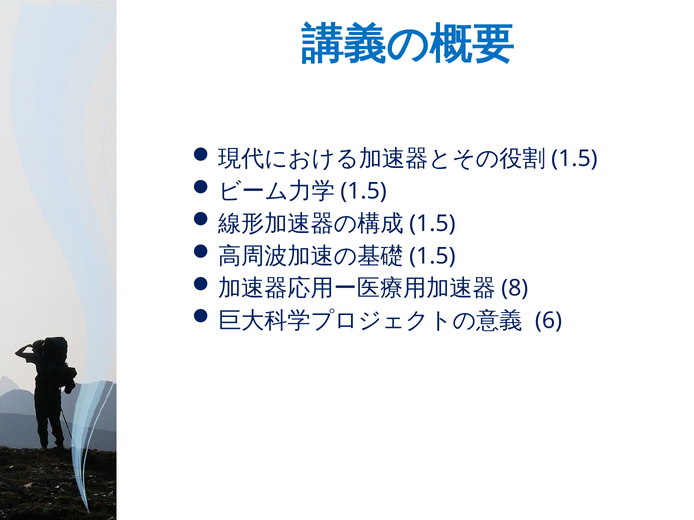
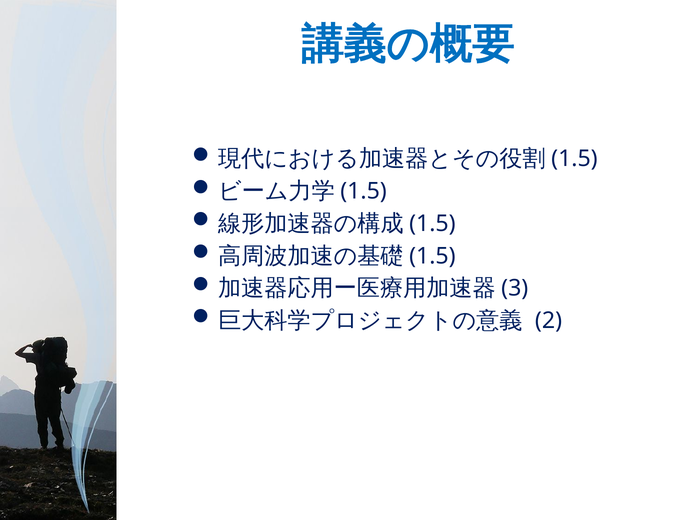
8: 8 -> 3 (515, 289)
6: 6 -> 2 (549, 321)
